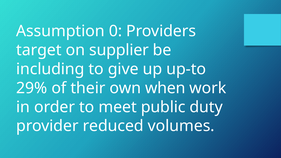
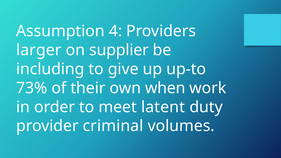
0: 0 -> 4 (115, 31)
target: target -> larger (39, 50)
29%: 29% -> 73% (32, 88)
public: public -> latent (163, 107)
reduced: reduced -> criminal (113, 126)
